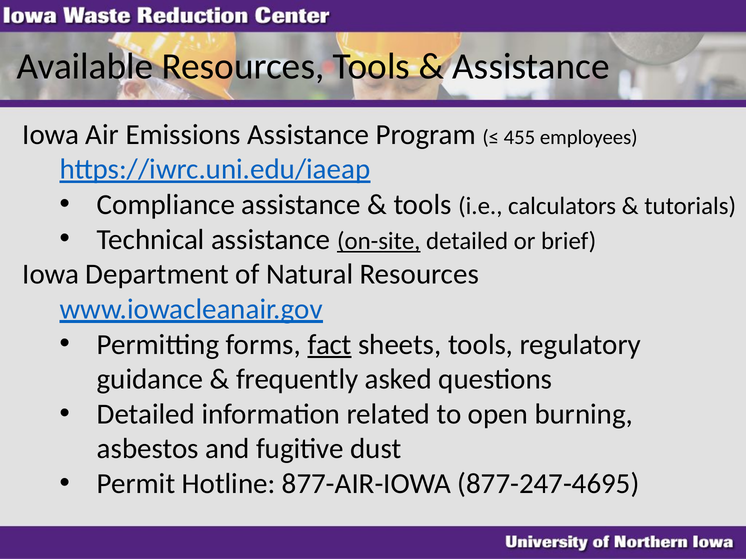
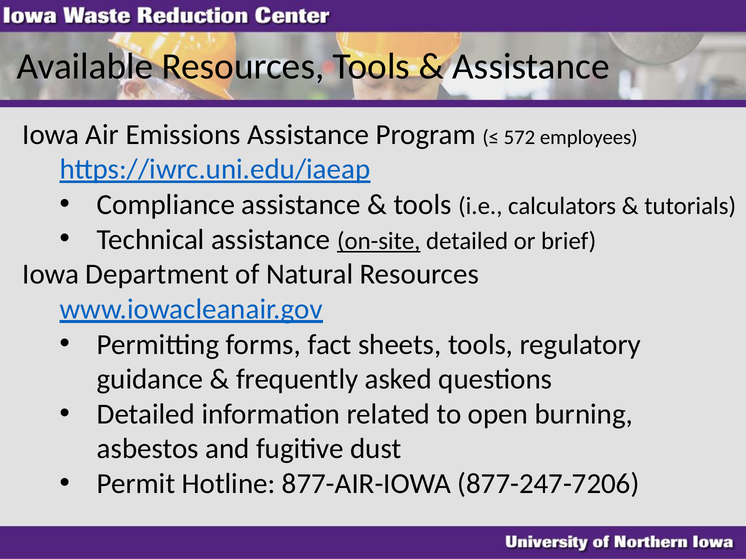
455: 455 -> 572 (519, 137)
fact underline: present -> none (330, 345)
877-247-4695: 877-247-4695 -> 877-247-7206 (548, 484)
